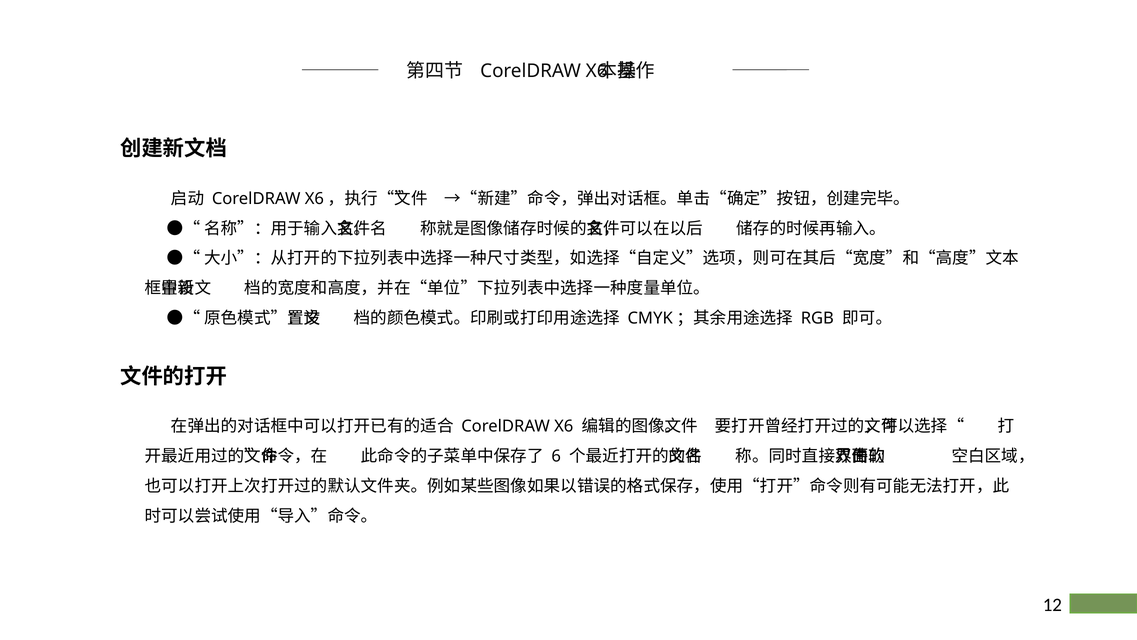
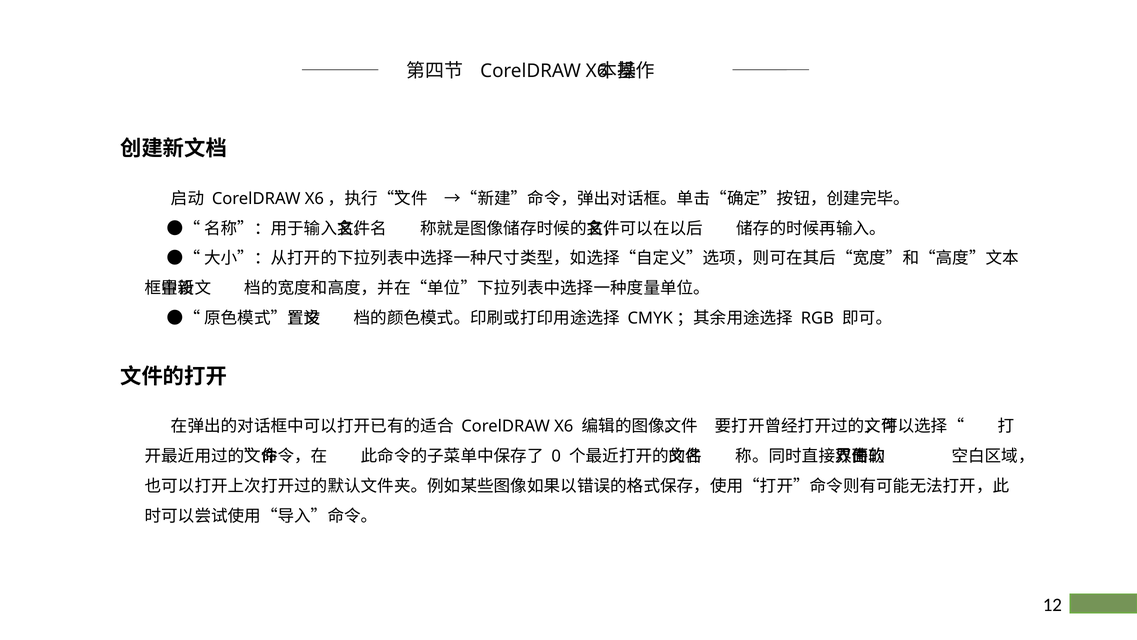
6: 6 -> 0 (556, 456)
